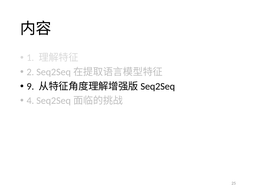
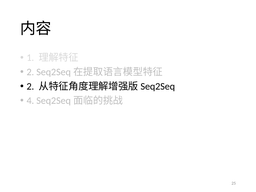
9: 9 -> 2 (30, 86)
